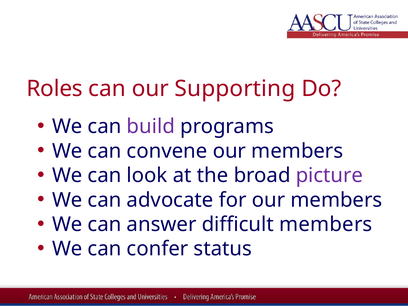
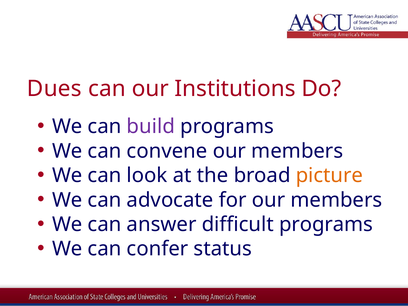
Roles: Roles -> Dues (54, 89)
Supporting: Supporting -> Institutions (235, 89)
picture colour: purple -> orange (329, 175)
difficult members: members -> programs (326, 224)
